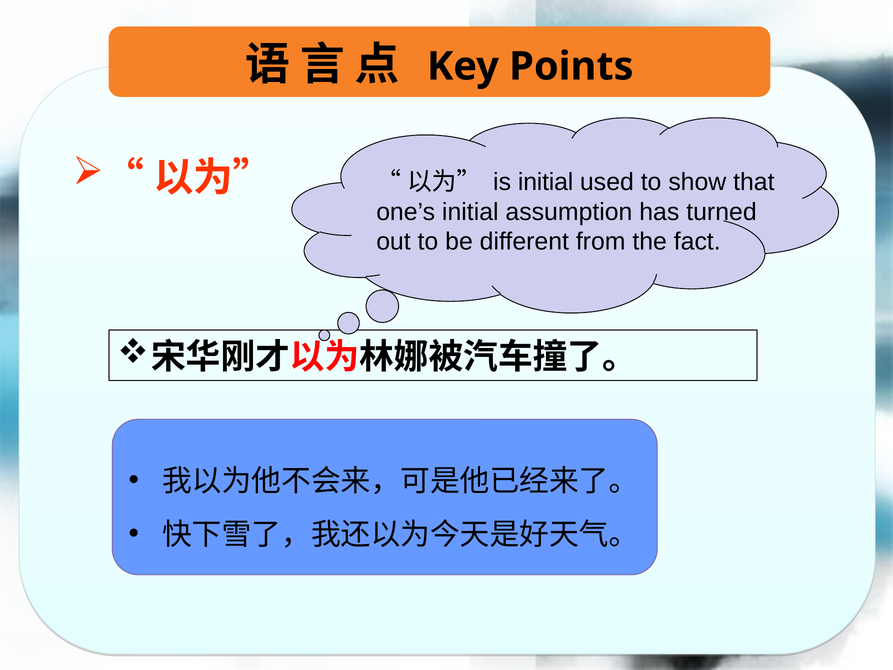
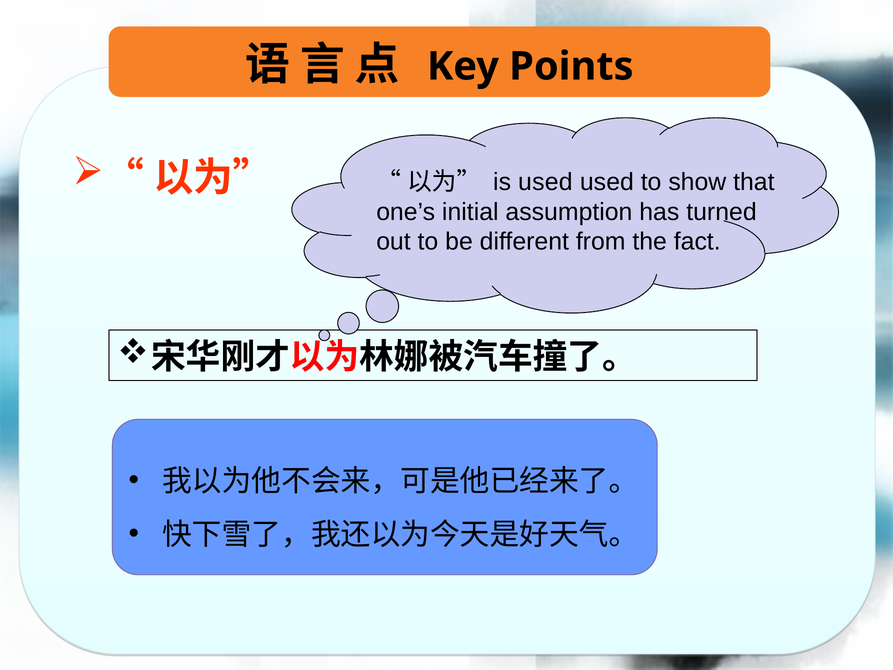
is initial: initial -> used (545, 182)
